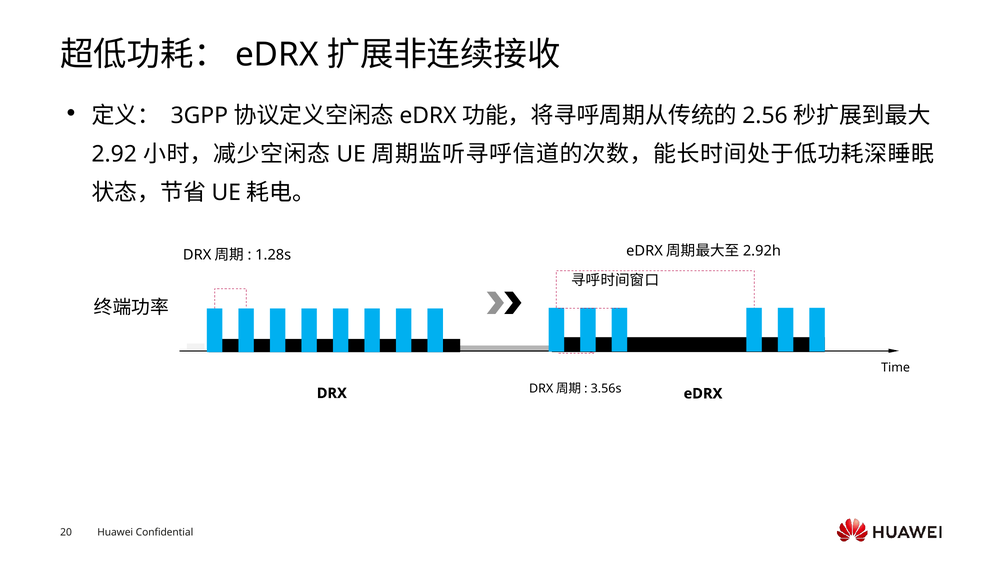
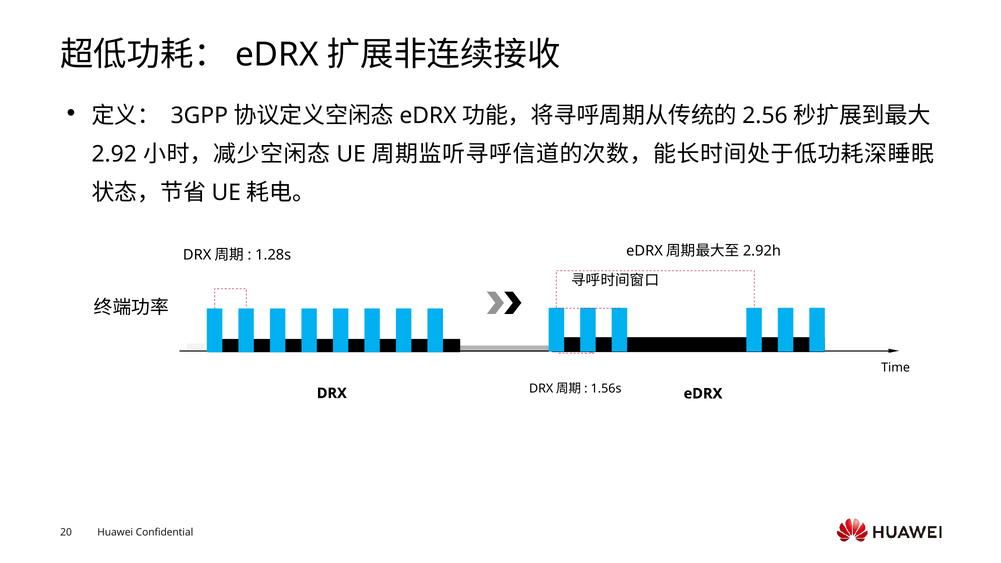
3.56s: 3.56s -> 1.56s (606, 389)
